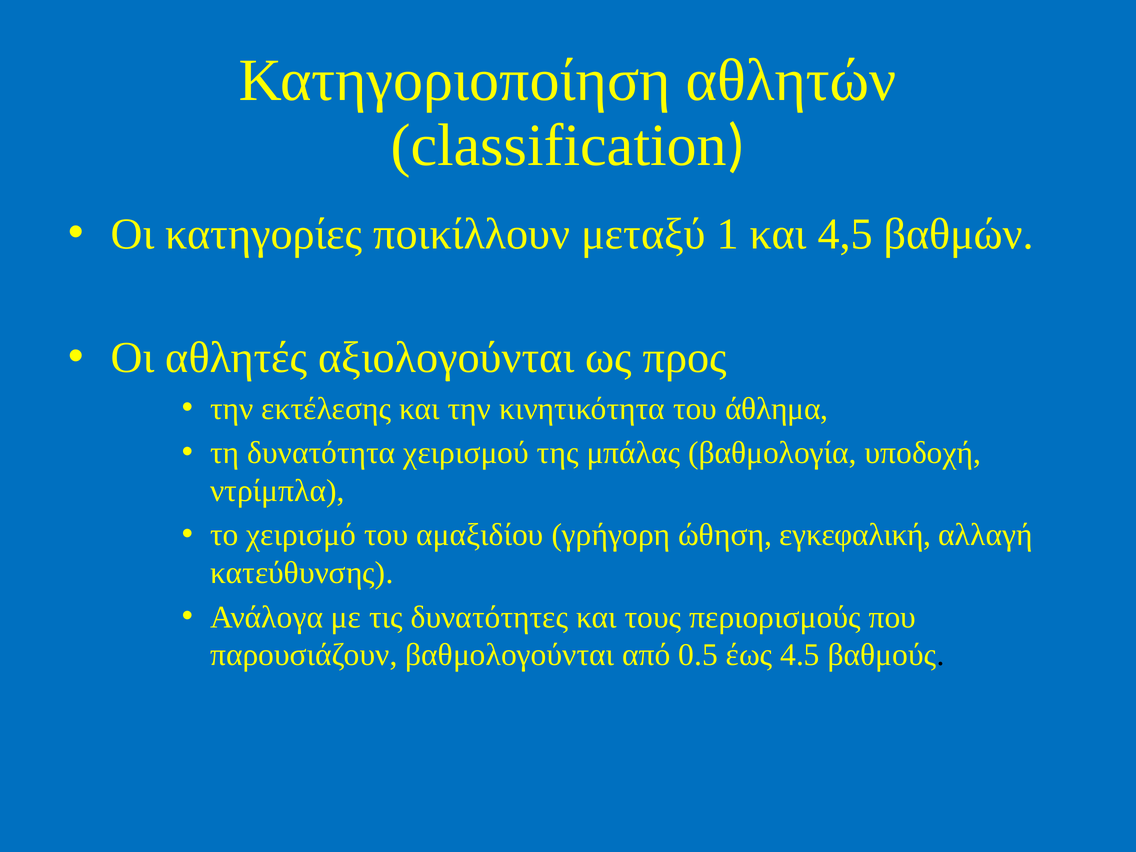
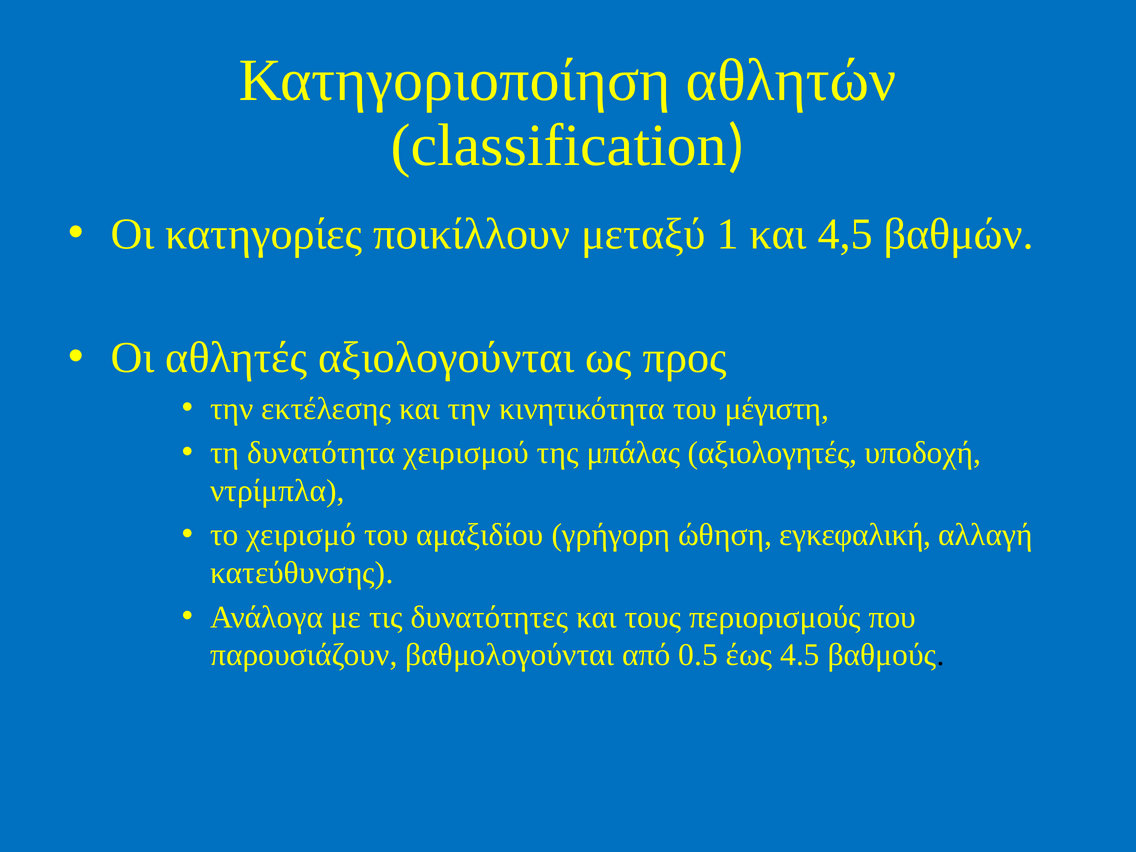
άθλημα: άθλημα -> μέγιστη (777, 409)
βαθμολογία: βαθμολογία -> αξιολογητές (773, 453)
